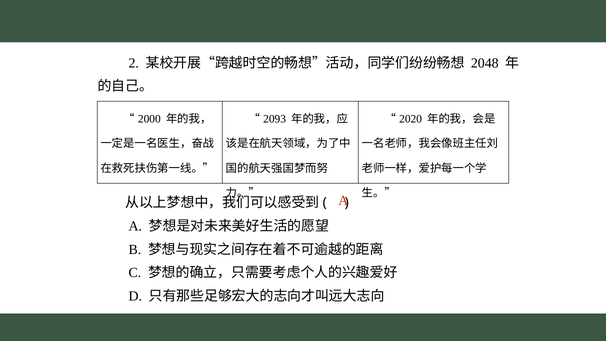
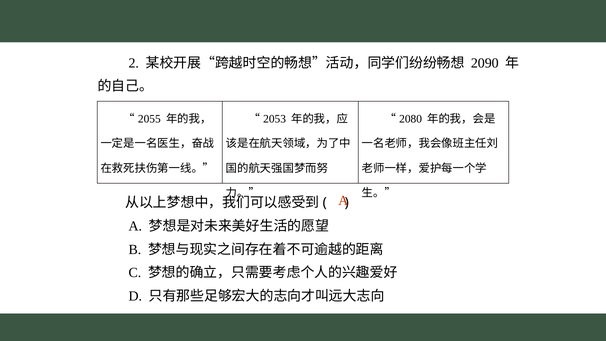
2048: 2048 -> 2090 (485, 63)
2000: 2000 -> 2055 (149, 119)
2093: 2093 -> 2053 (275, 119)
2020: 2020 -> 2080 (411, 119)
